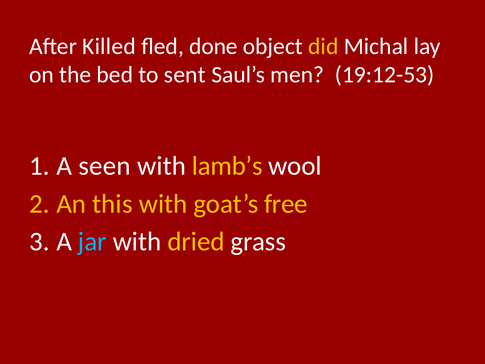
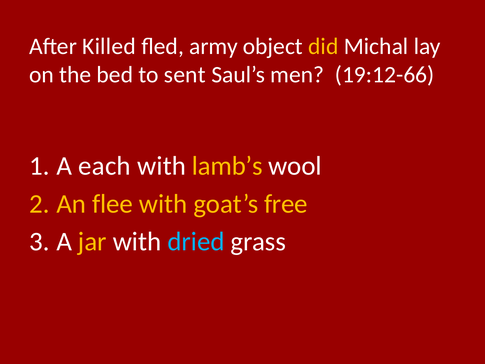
done: done -> army (213, 47)
19:12-53: 19:12-53 -> 19:12-66 (385, 75)
seen: seen -> each (104, 166)
this: this -> flee (113, 204)
jar colour: light blue -> yellow (92, 241)
dried colour: yellow -> light blue (196, 241)
